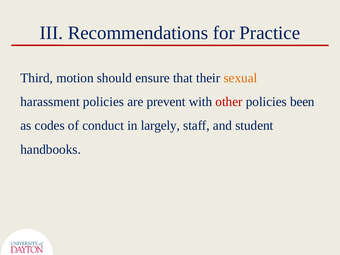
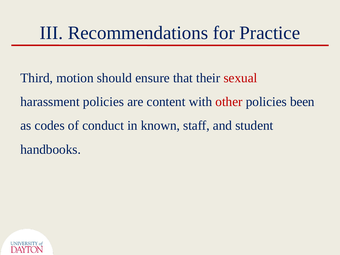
sexual colour: orange -> red (240, 78)
prevent: prevent -> content (166, 102)
largely: largely -> known (160, 126)
